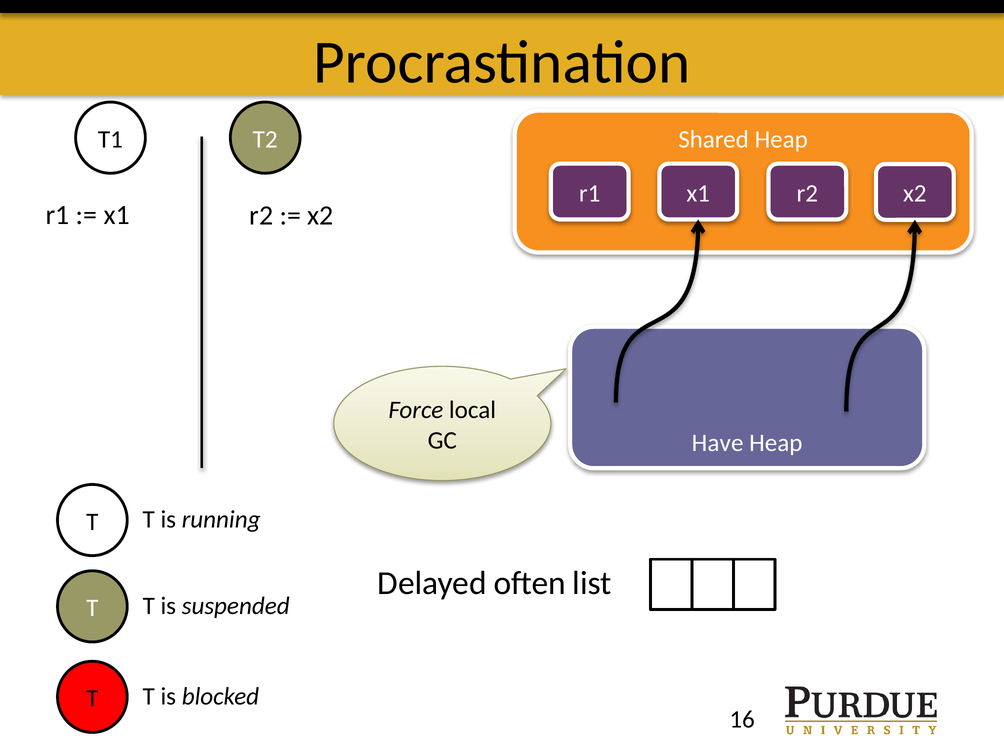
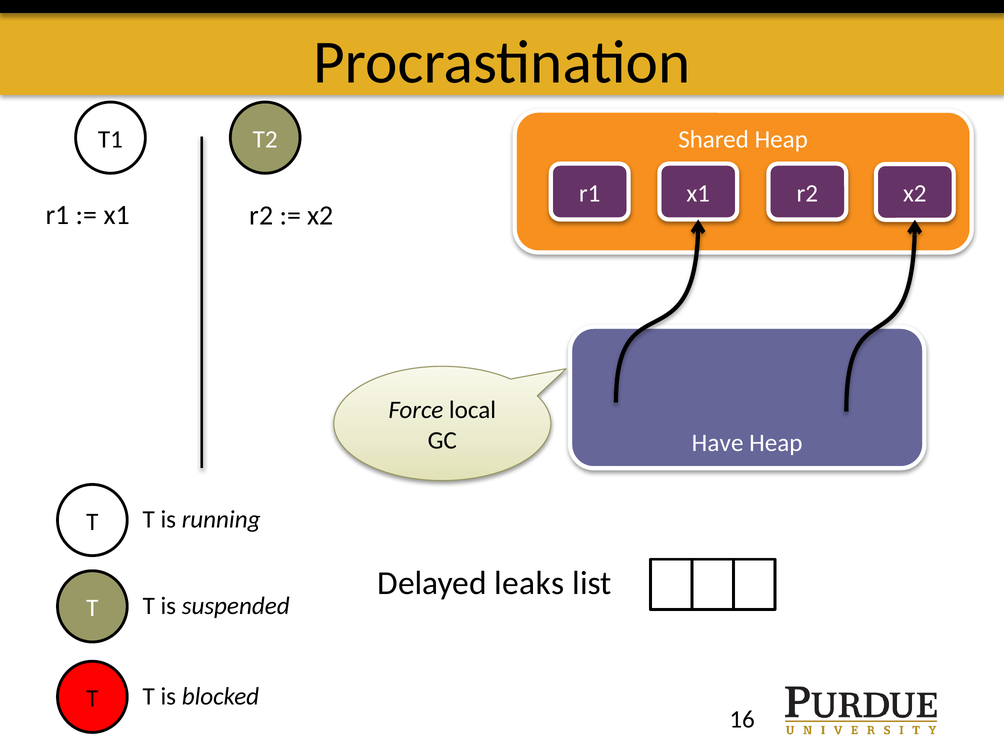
often: often -> leaks (529, 583)
